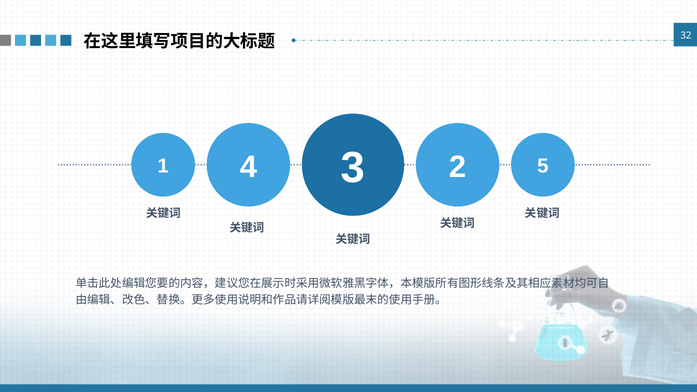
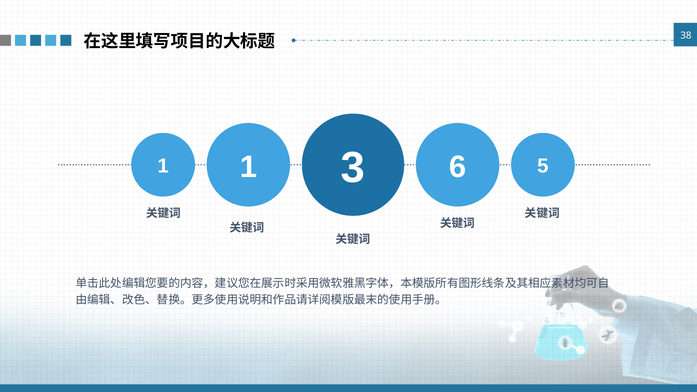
32: 32 -> 38 (686, 35)
1 4: 4 -> 1 (248, 167)
2: 2 -> 6 (458, 167)
